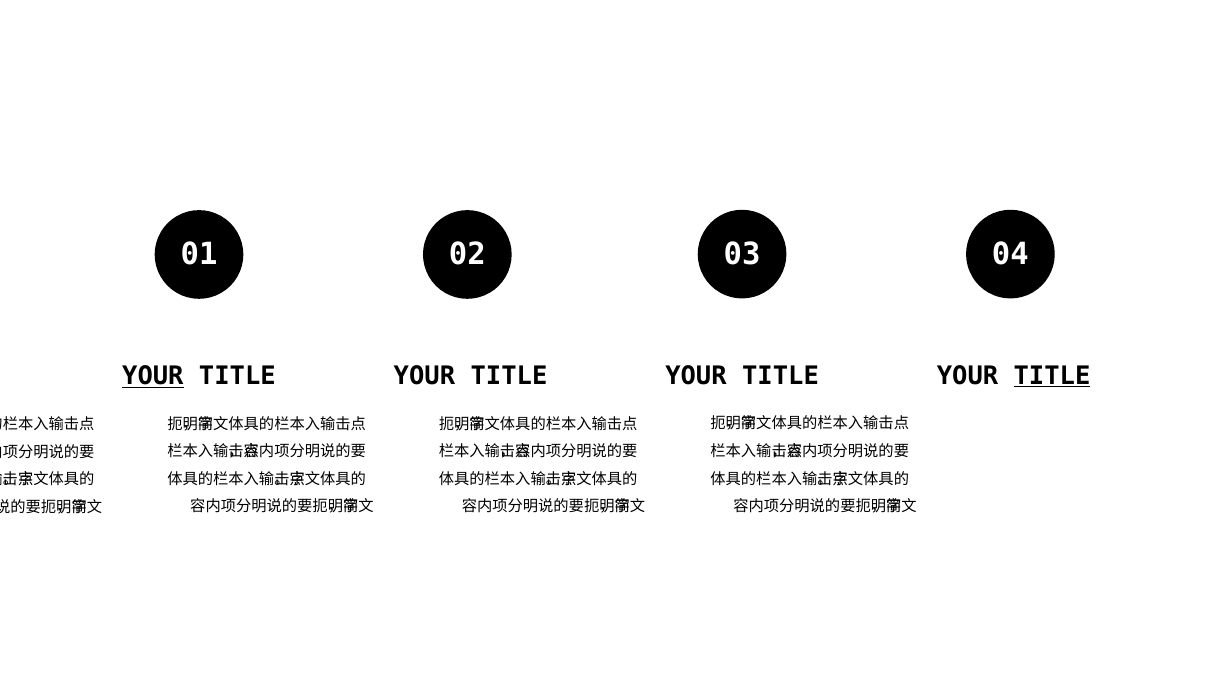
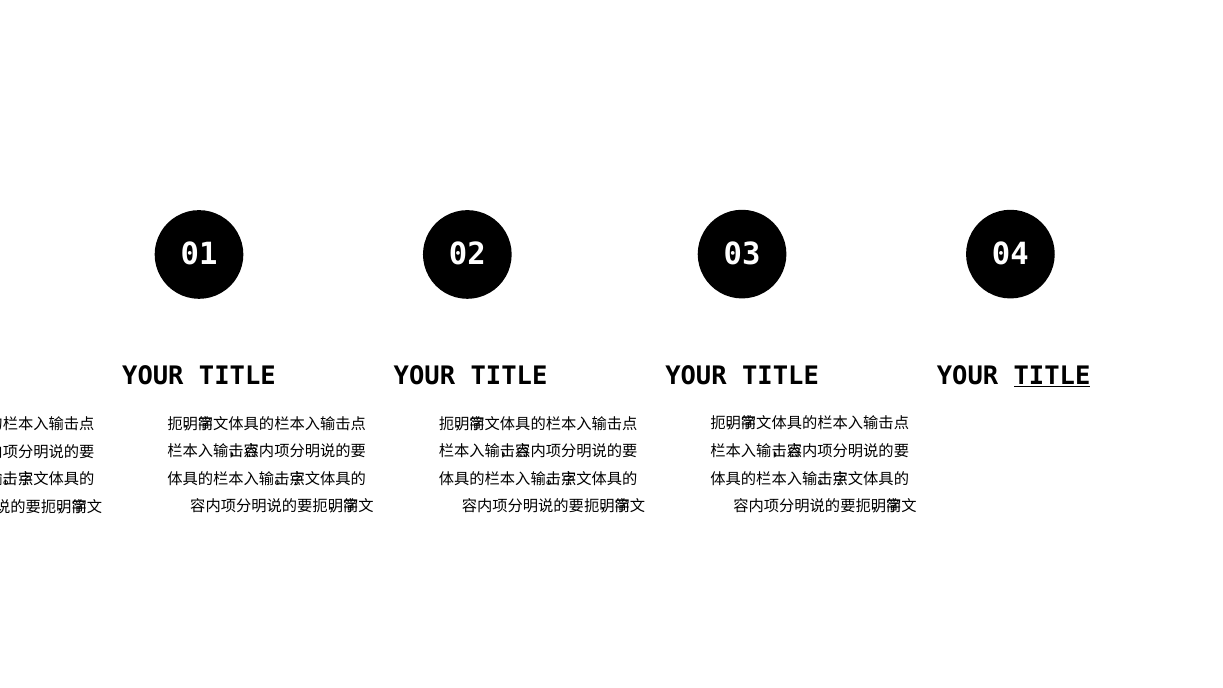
YOUR underline: present -> none (153, 376)
